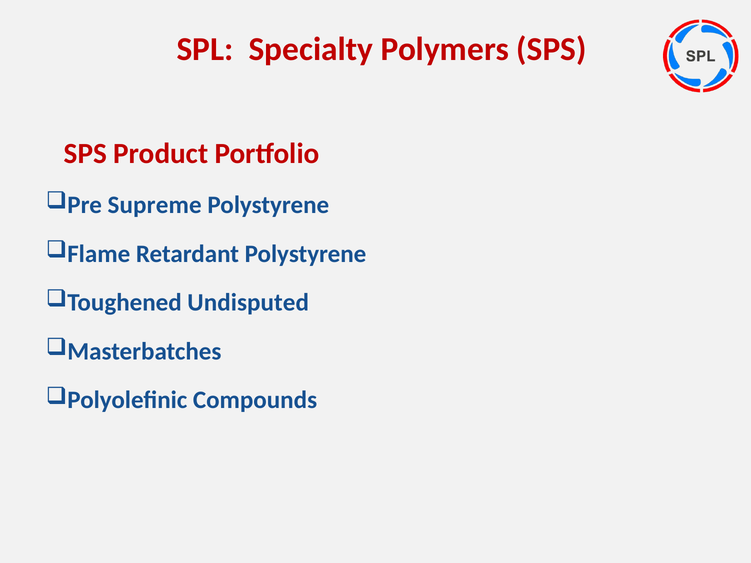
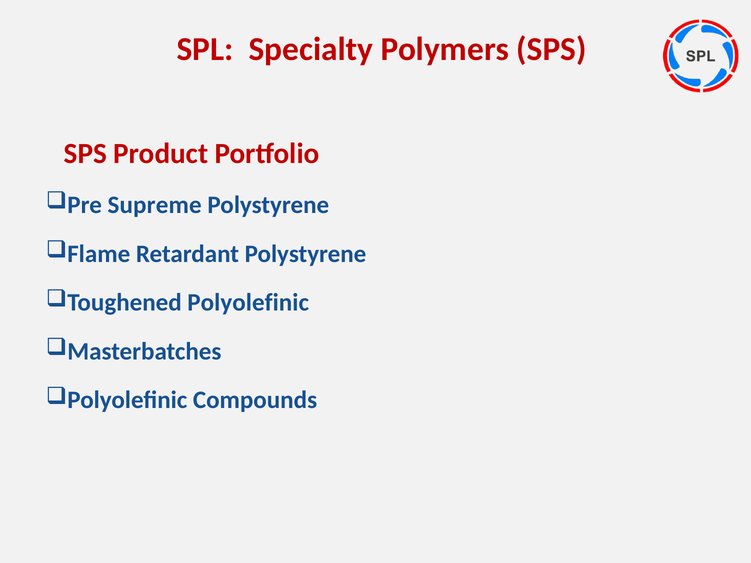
Toughened Undisputed: Undisputed -> Polyolefinic (248, 303)
